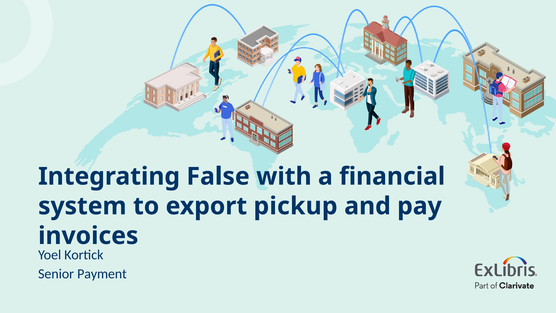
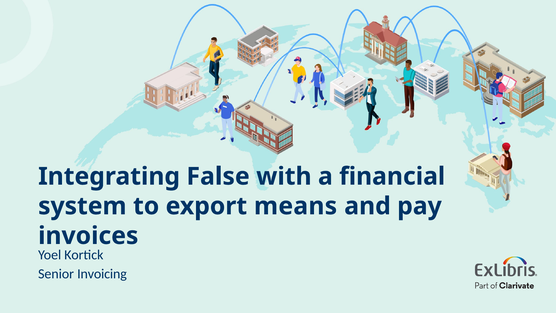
pickup: pickup -> means (296, 206)
Payment: Payment -> Invoicing (102, 274)
